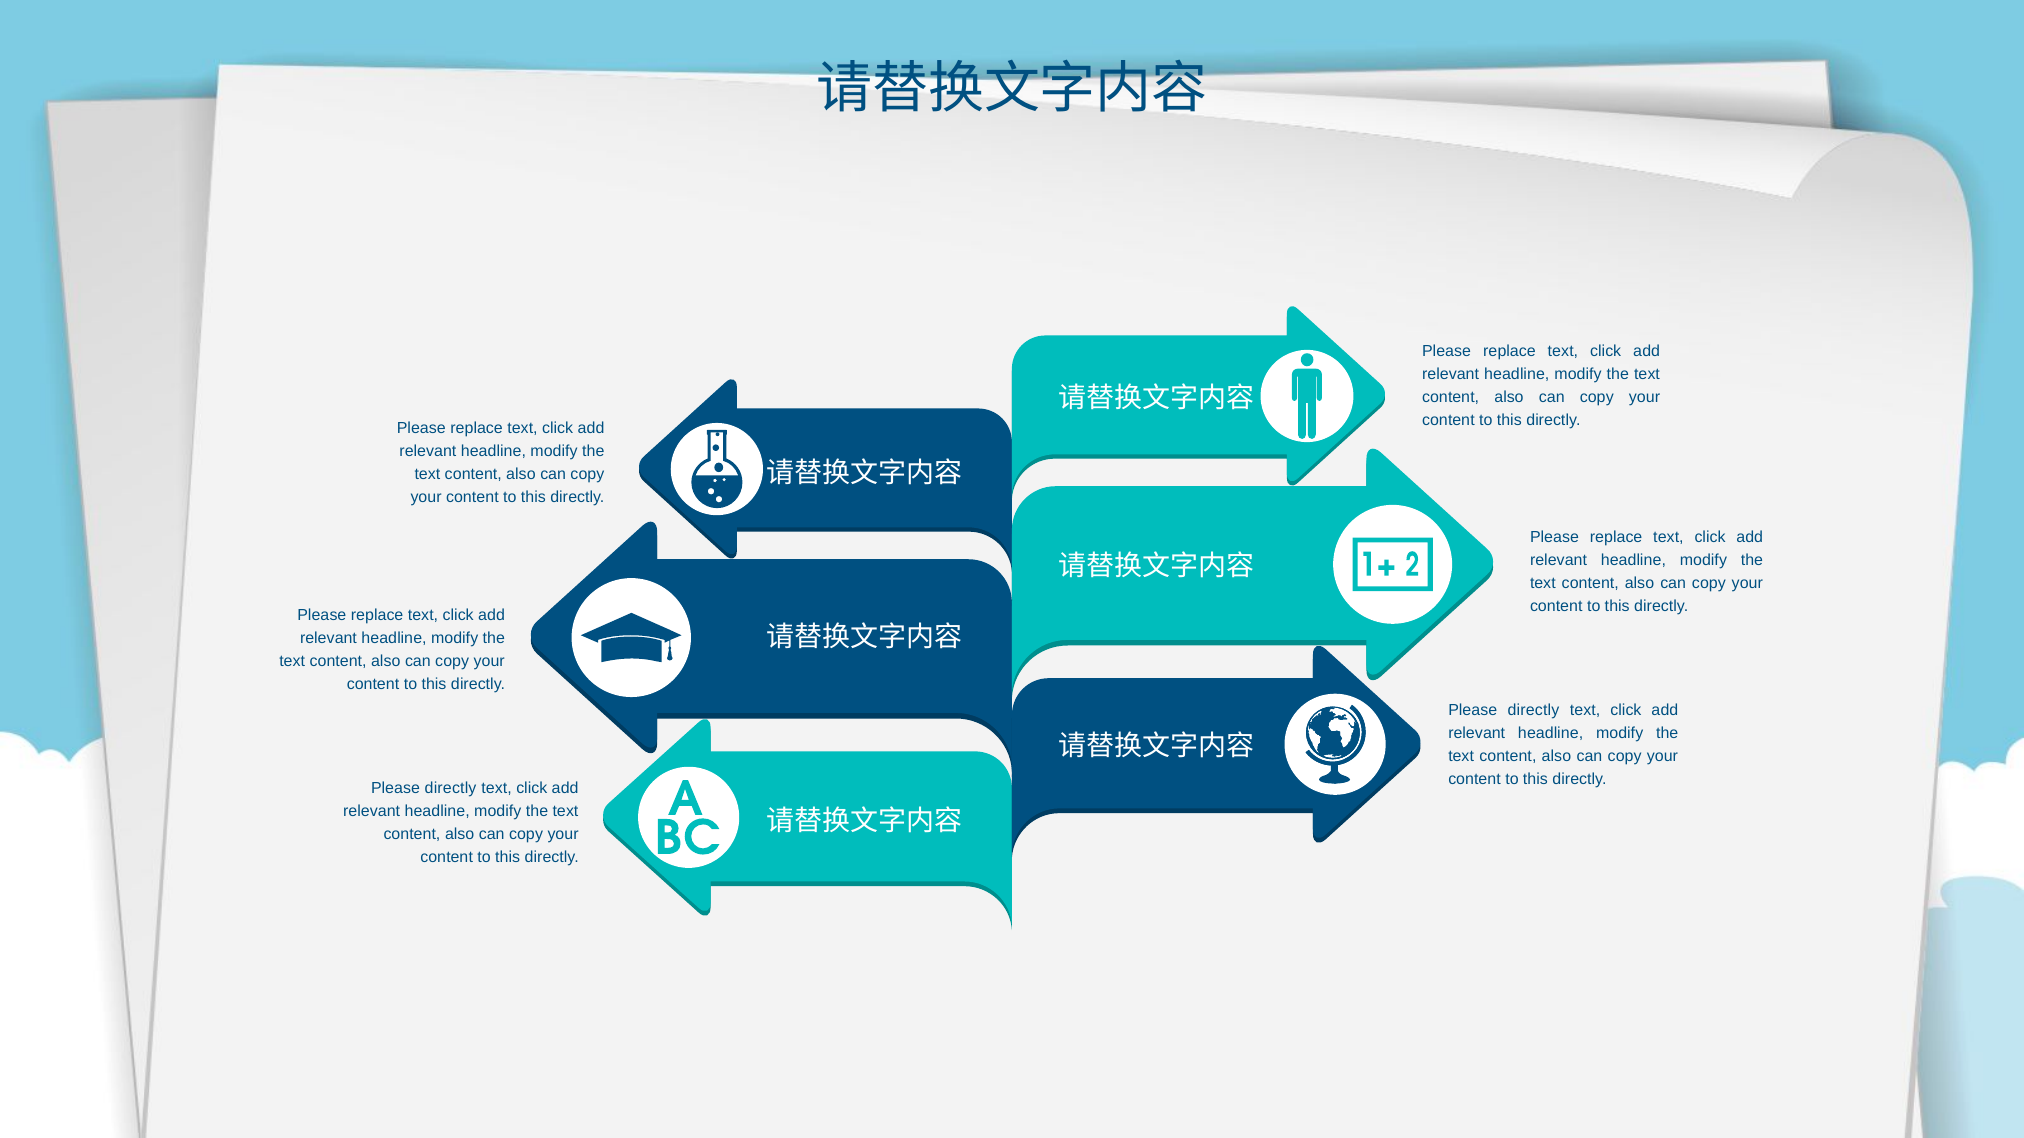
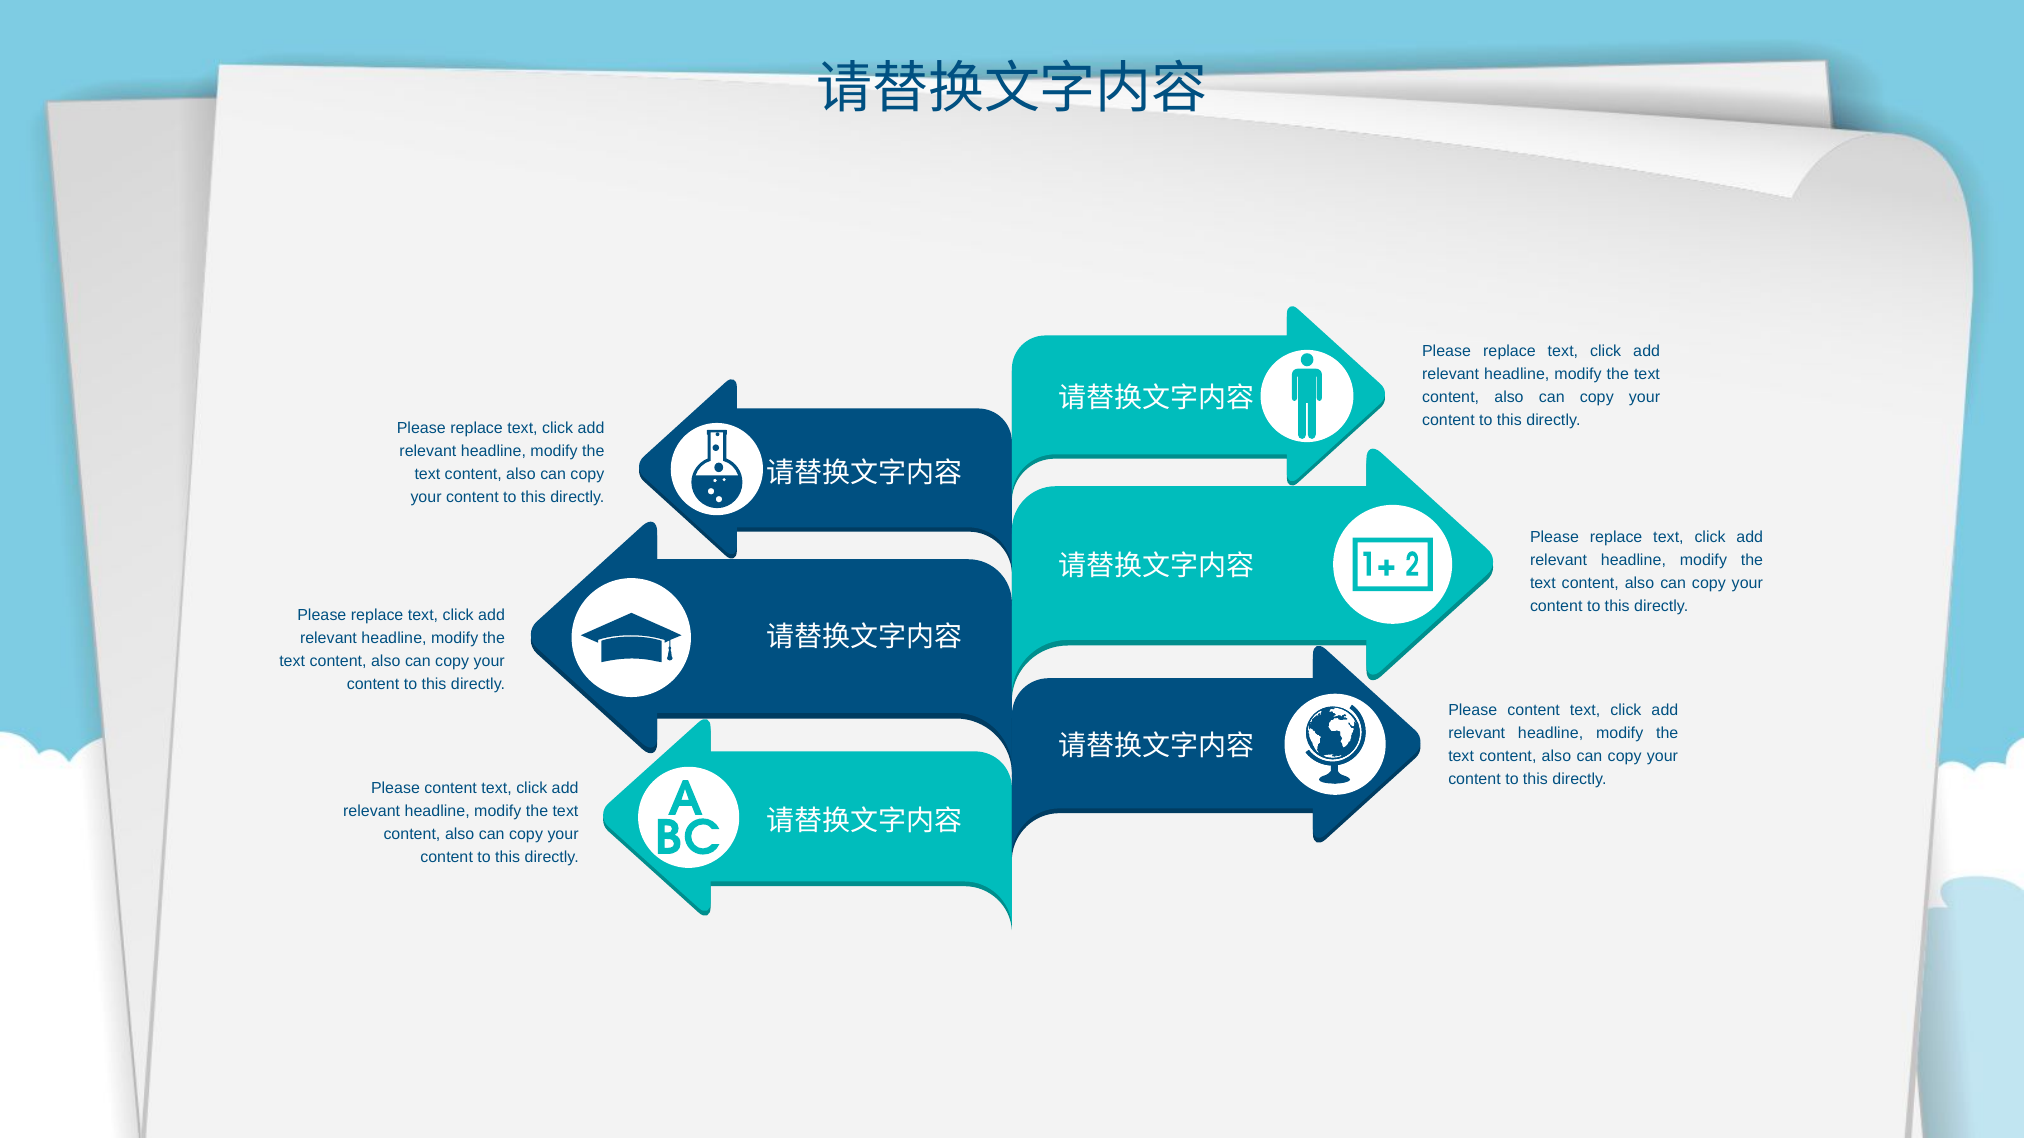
directly: directly -> content (1534, 711)
directly: directly -> content (451, 788)
